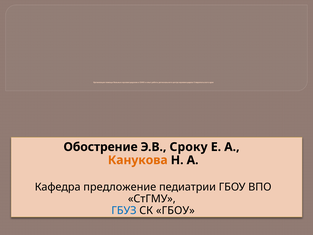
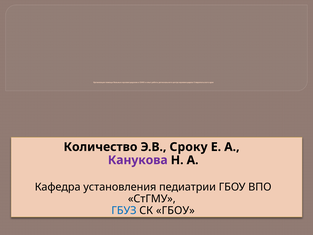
Обострение: Обострение -> Количество (101, 147)
Канукова colour: orange -> purple (138, 160)
предложение: предложение -> установления (120, 187)
